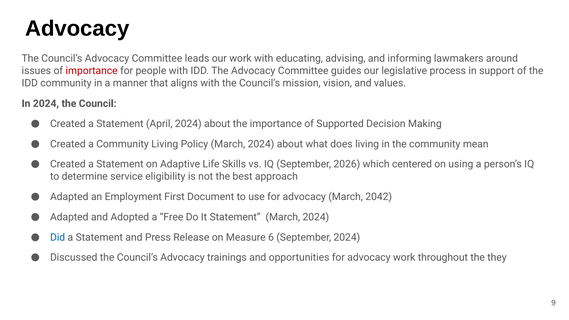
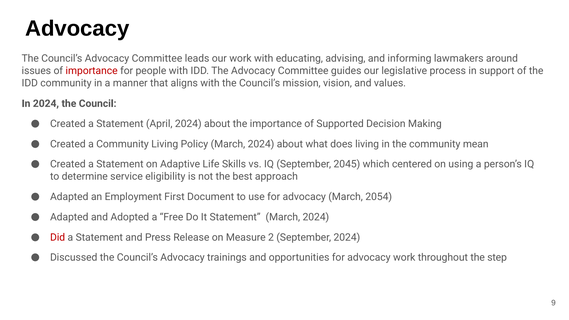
2026: 2026 -> 2045 (347, 164)
2042: 2042 -> 2054 (379, 197)
Did colour: blue -> red (58, 237)
6: 6 -> 2 (271, 237)
they: they -> step (497, 258)
